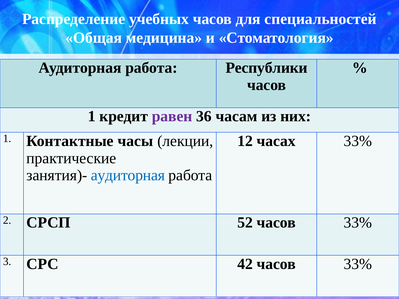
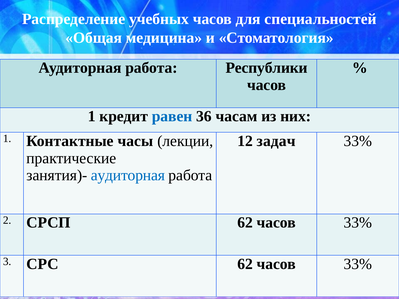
равен colour: purple -> blue (172, 116)
часах: часах -> задач (276, 141)
СРСП 52: 52 -> 62 (245, 223)
СРС 42: 42 -> 62 (245, 264)
